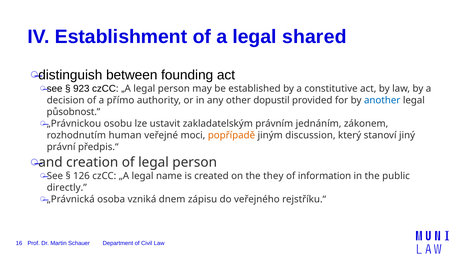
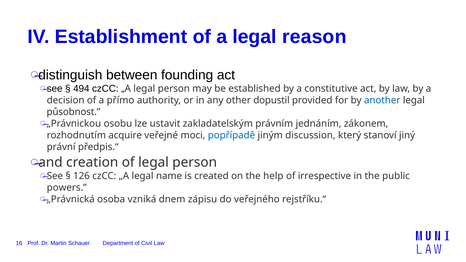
shared: shared -> reason (314, 37)
923: 923 -> 494 (81, 89)
human: human -> acquire (125, 135)
popřípadě colour: orange -> blue (231, 135)
they: they -> help (273, 176)
information: information -> irrespective (324, 176)
directly: directly -> powers (67, 188)
